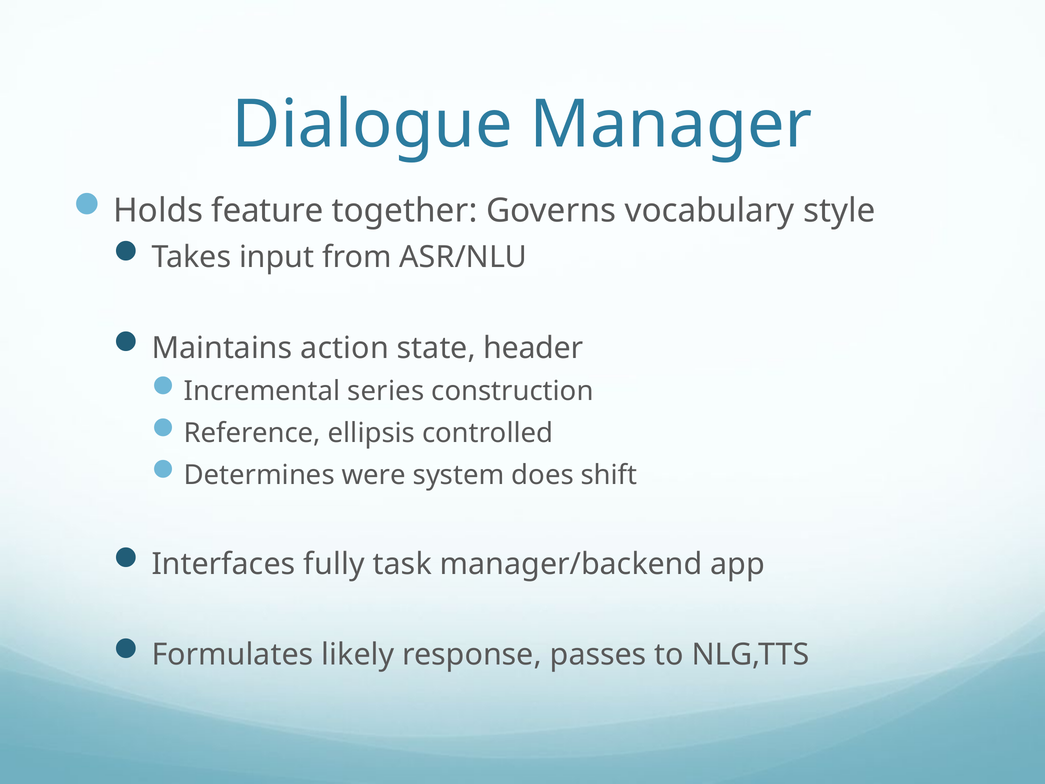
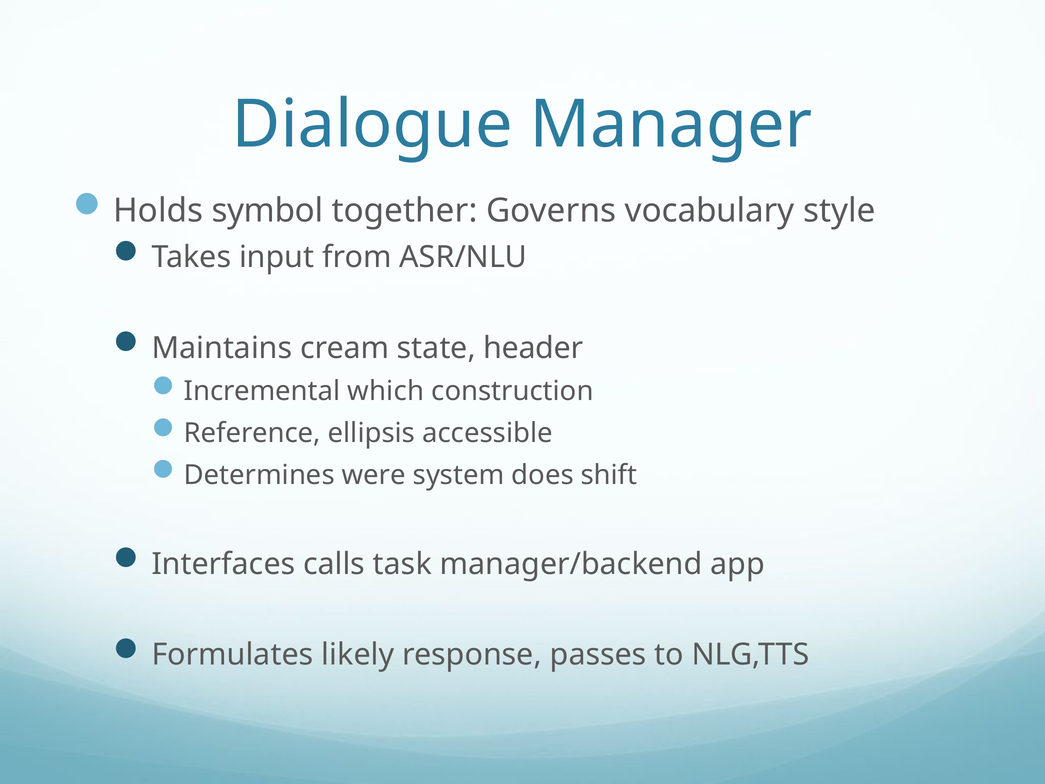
feature: feature -> symbol (268, 210)
action: action -> cream (345, 348)
series: series -> which (386, 391)
controlled: controlled -> accessible (487, 433)
fully: fully -> calls (334, 564)
